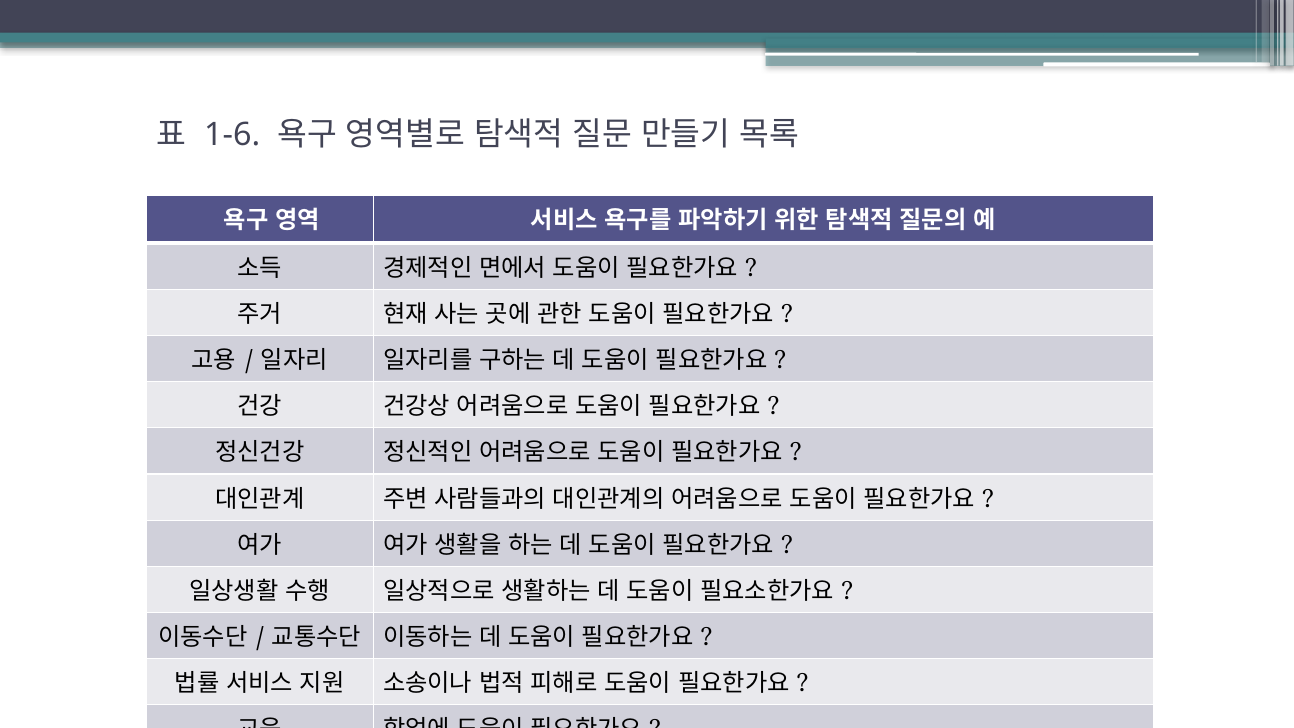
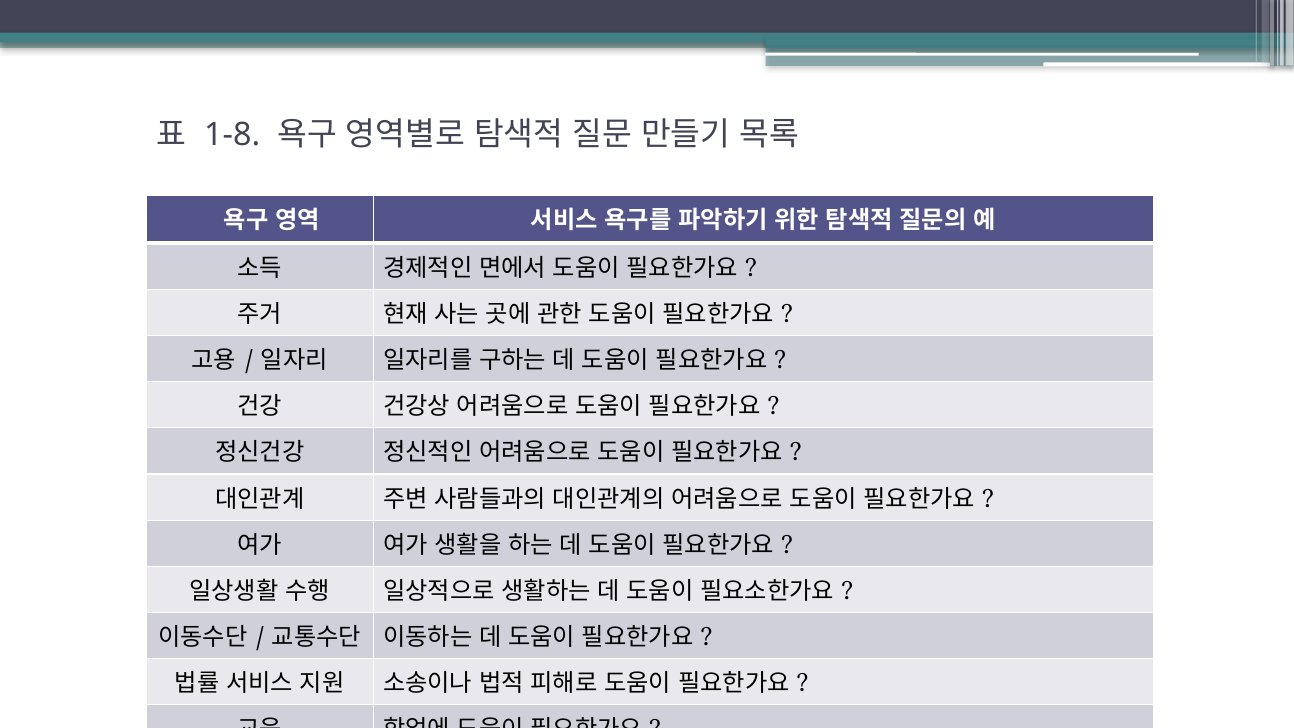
1-6: 1-6 -> 1-8 (232, 135)
